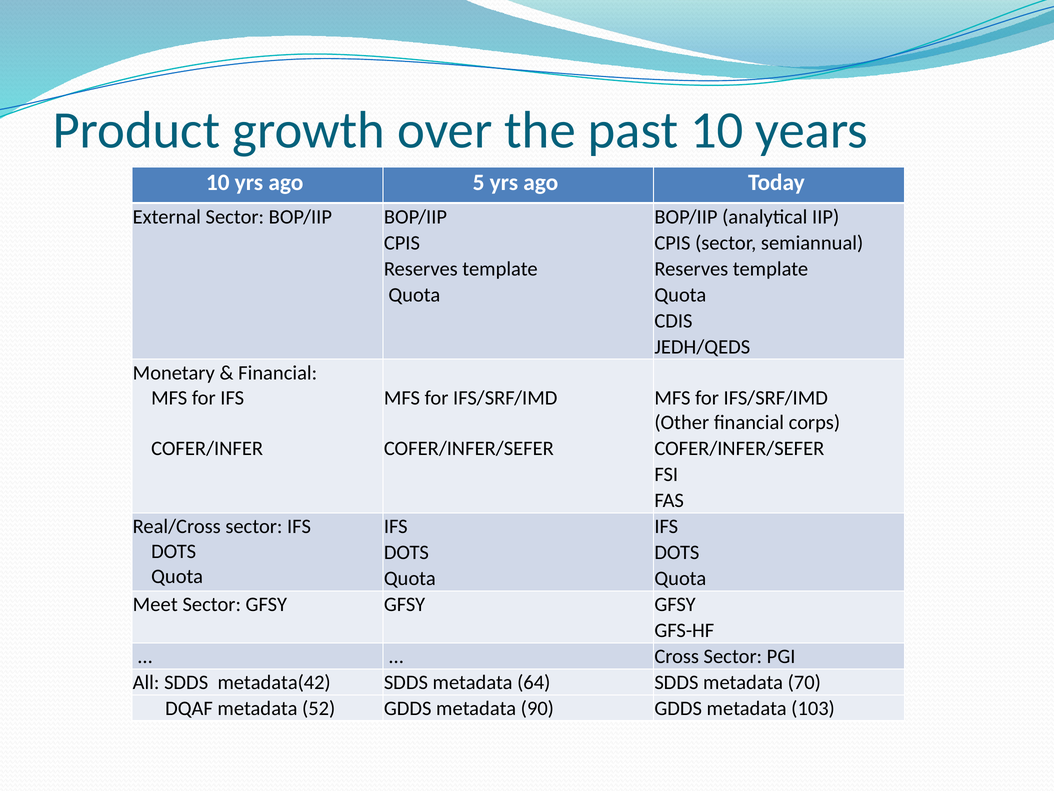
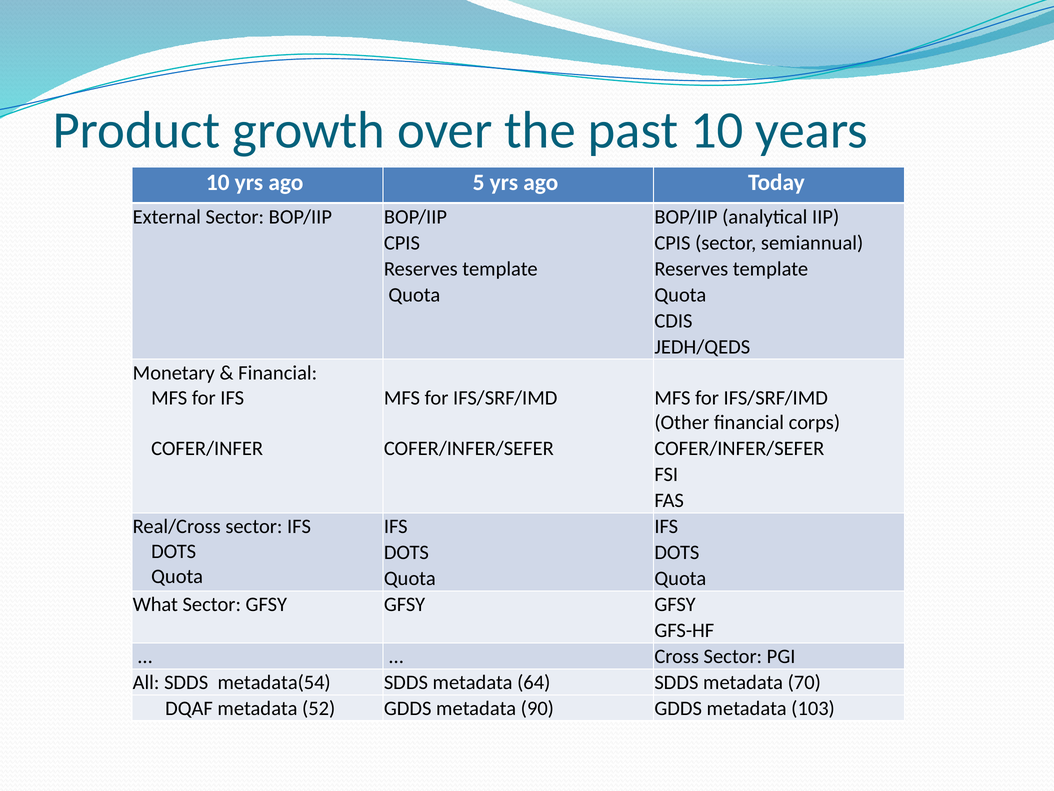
Meet: Meet -> What (155, 604)
metadata(42: metadata(42 -> metadata(54 (274, 682)
